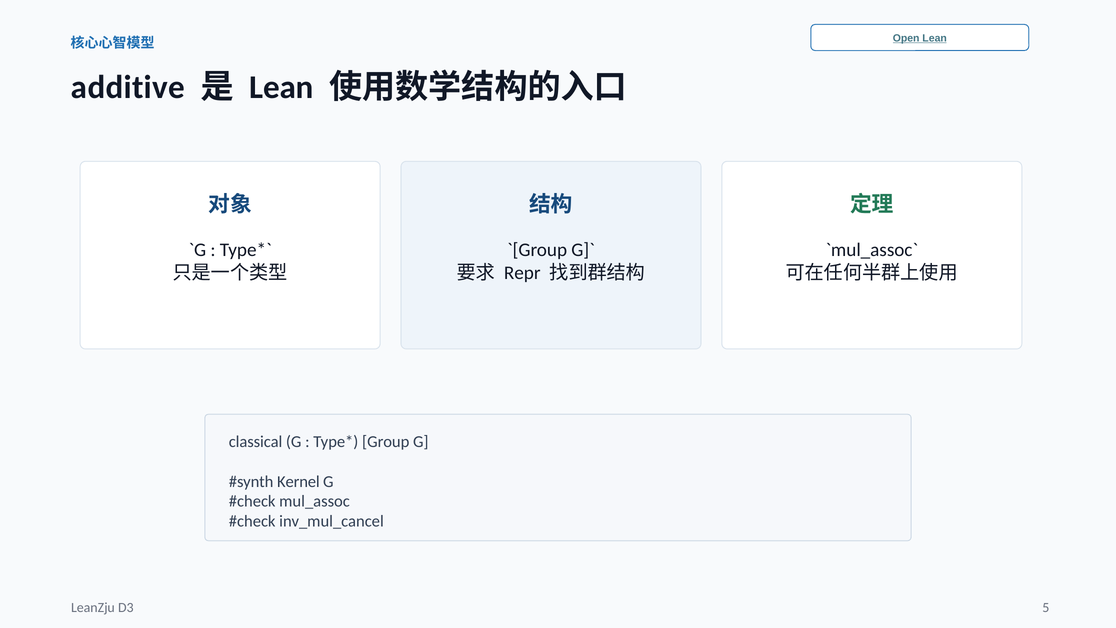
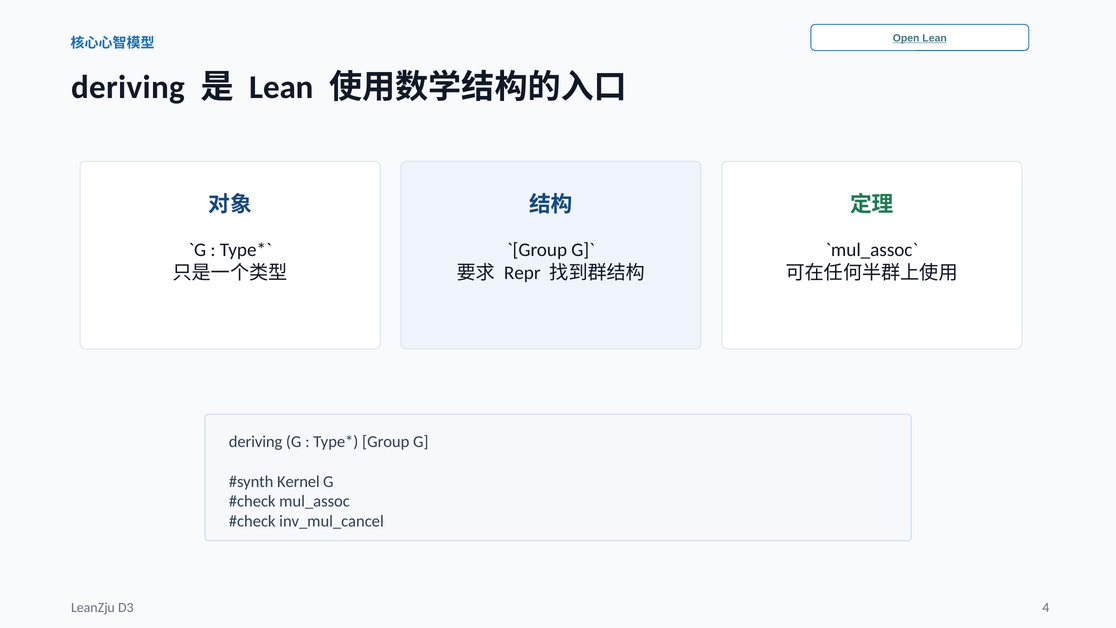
additive: additive -> deriving (128, 87)
classical: classical -> deriving (256, 442)
5: 5 -> 4 (1046, 607)
